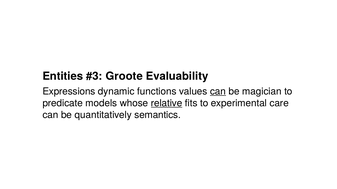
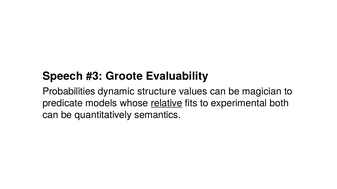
Entities: Entities -> Speech (63, 76)
Expressions: Expressions -> Probabilities (69, 92)
functions: functions -> structure (157, 92)
can underline: present -> none (218, 92)
care: care -> both (279, 103)
